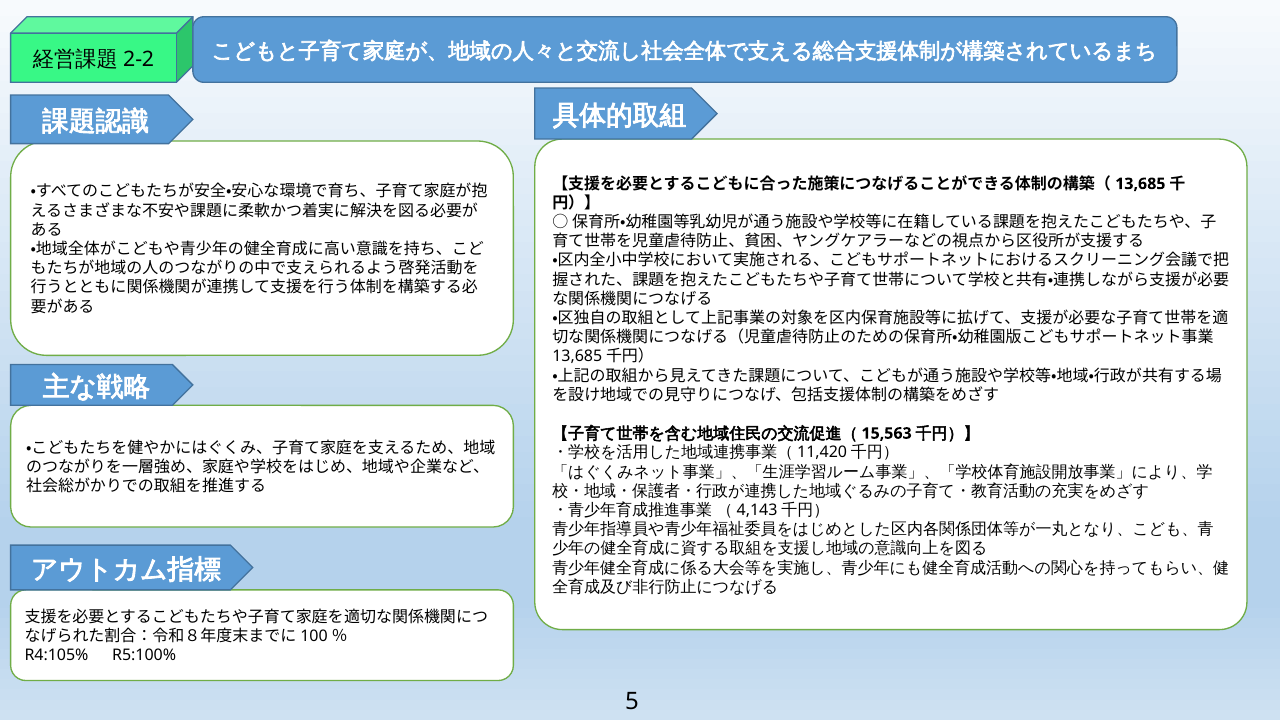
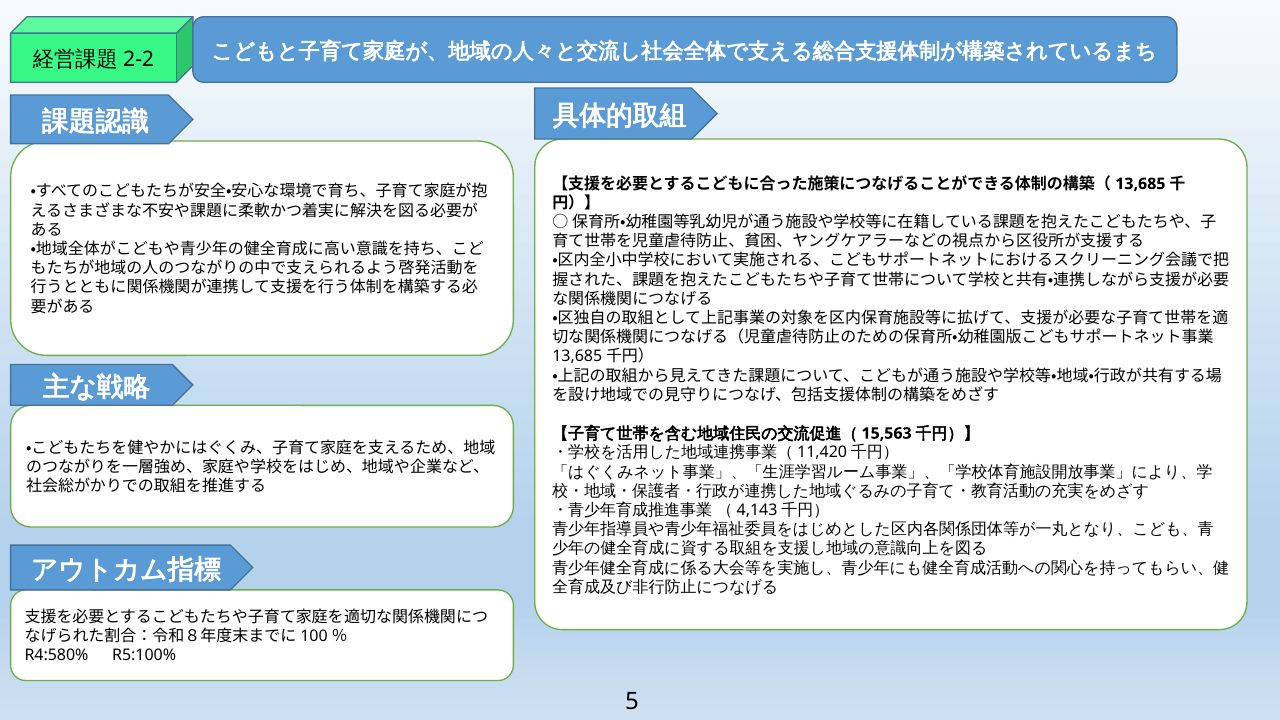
R4:105%: R4:105% -> R4:580% (57, 655)
